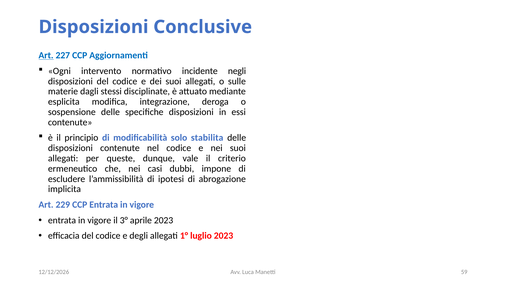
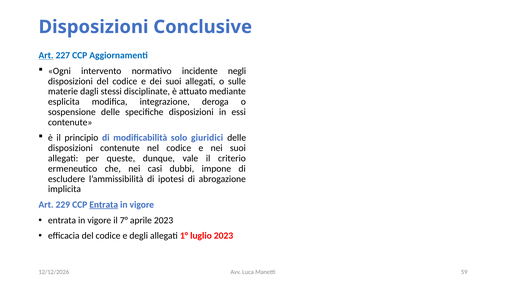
stabilita: stabilita -> giuridici (207, 138)
Entrata underline: none -> present (104, 204)
3°: 3° -> 7° (124, 220)
